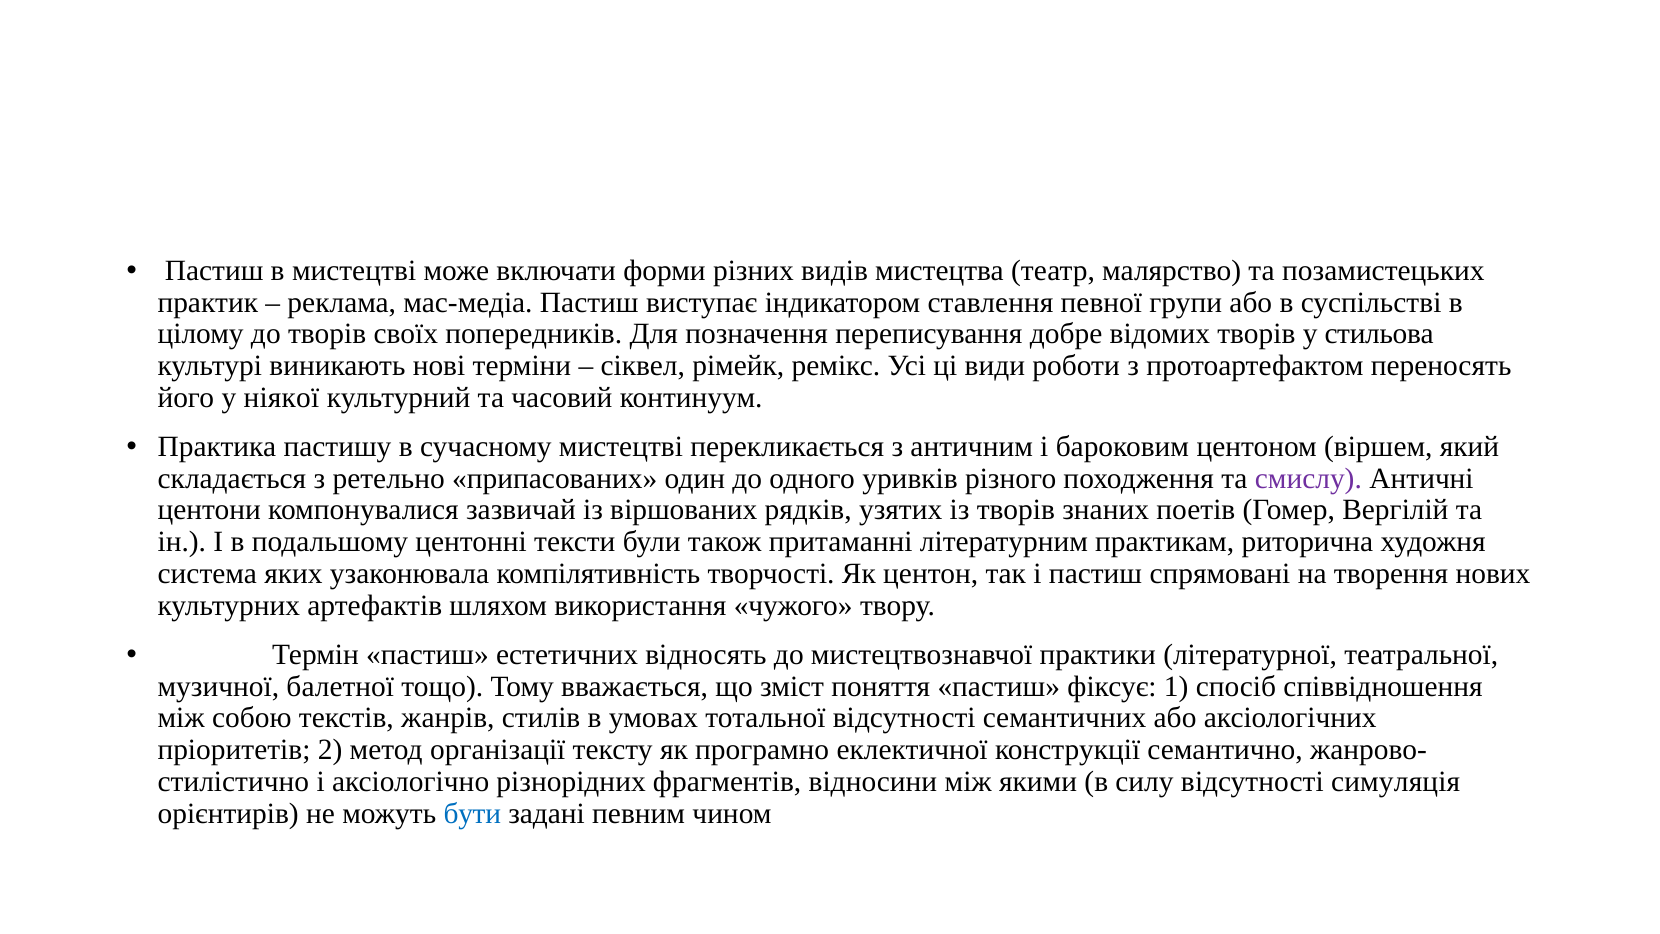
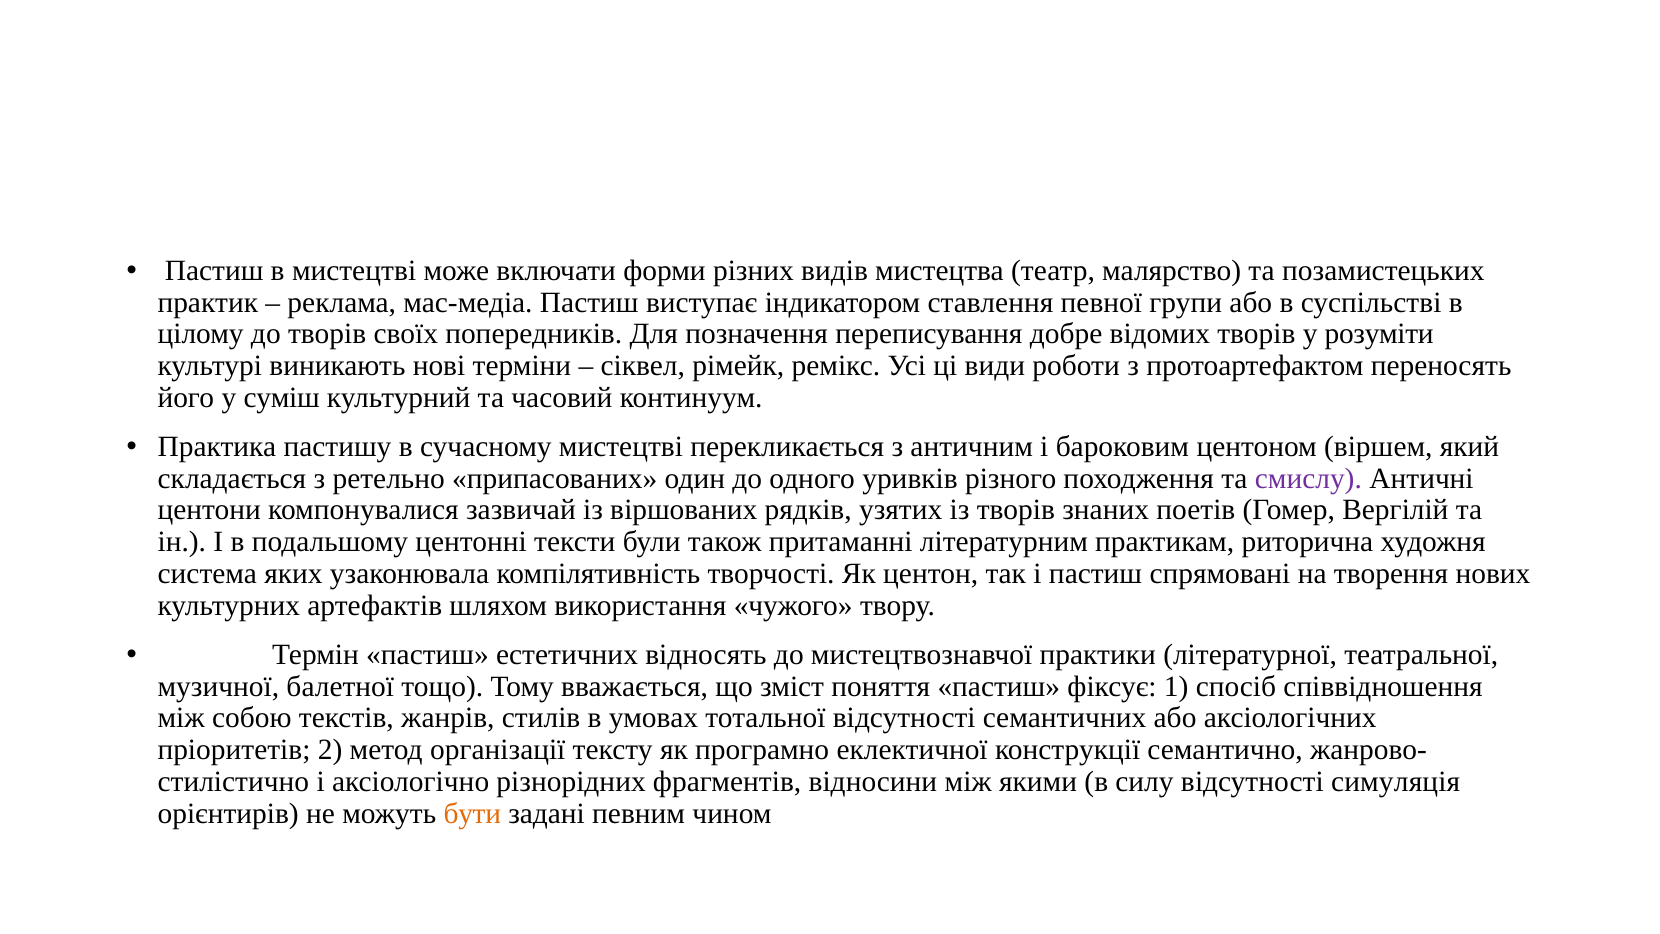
стильова: стильова -> розуміти (1379, 334)
ніякої: ніякої -> суміш (282, 398)
бути colour: blue -> orange (472, 813)
